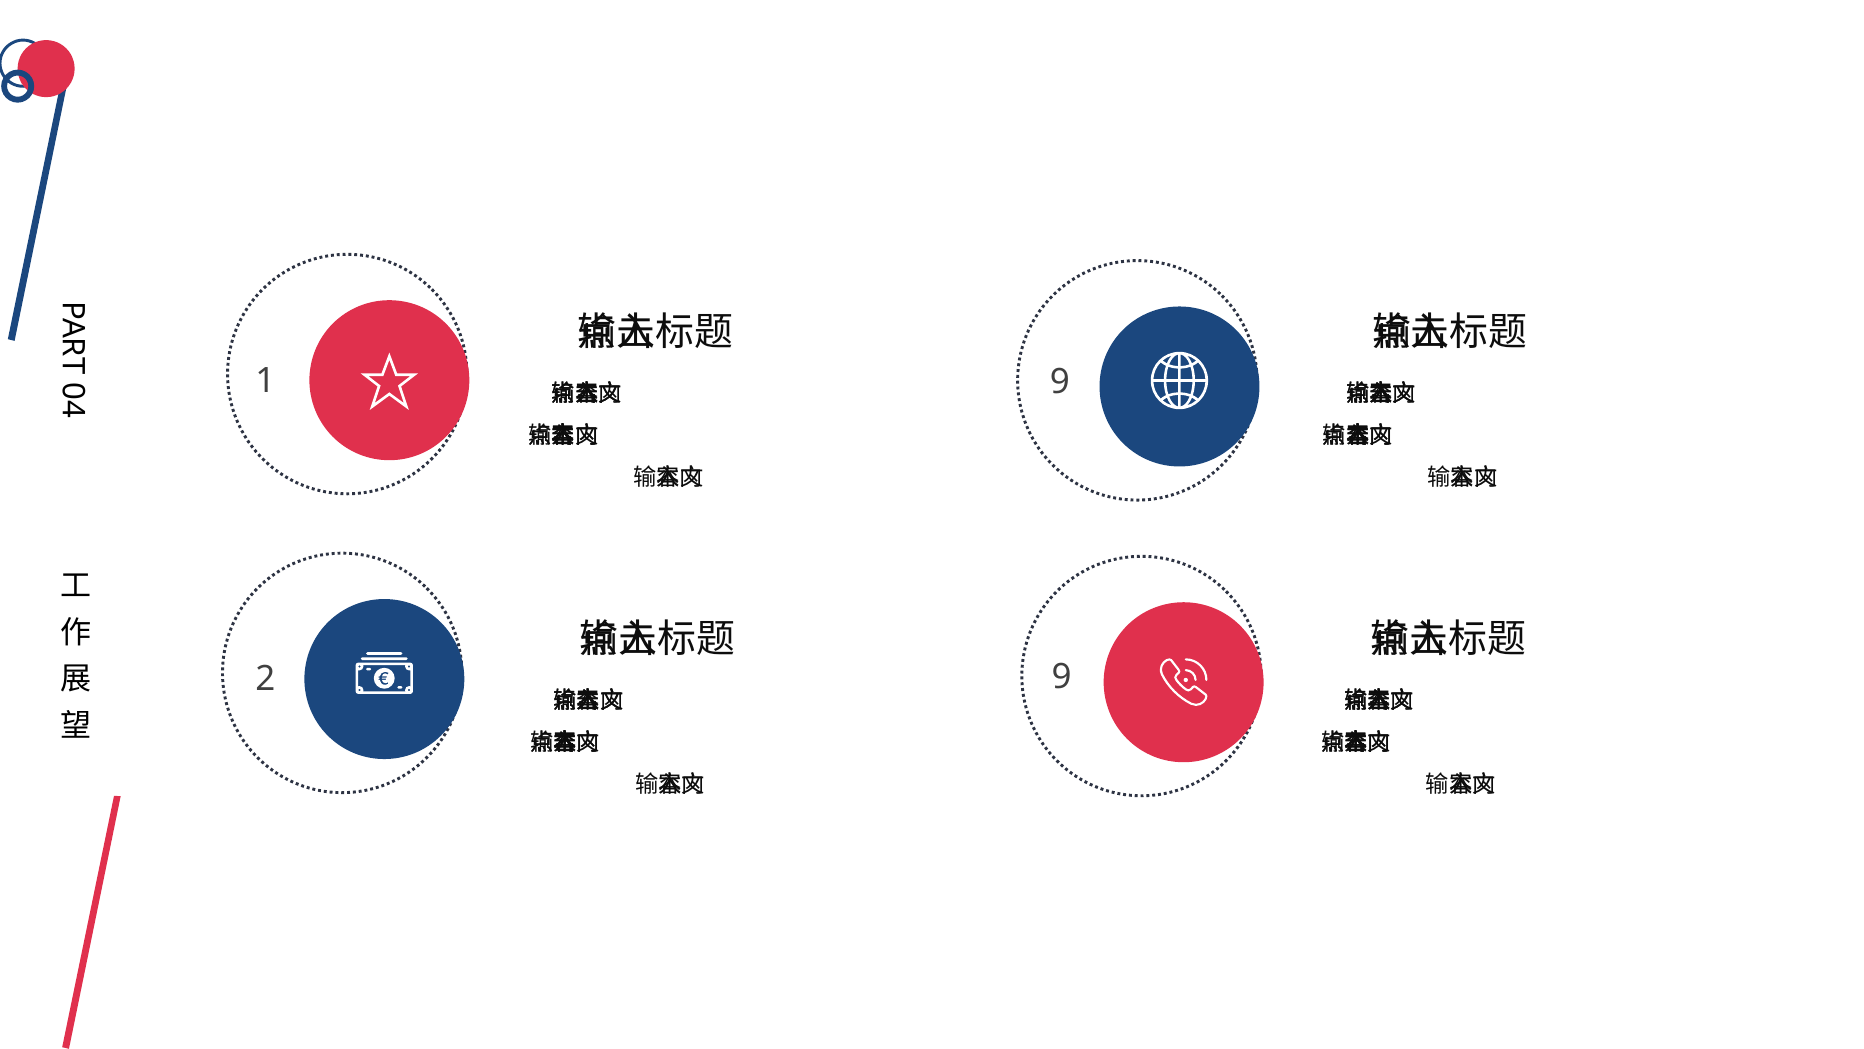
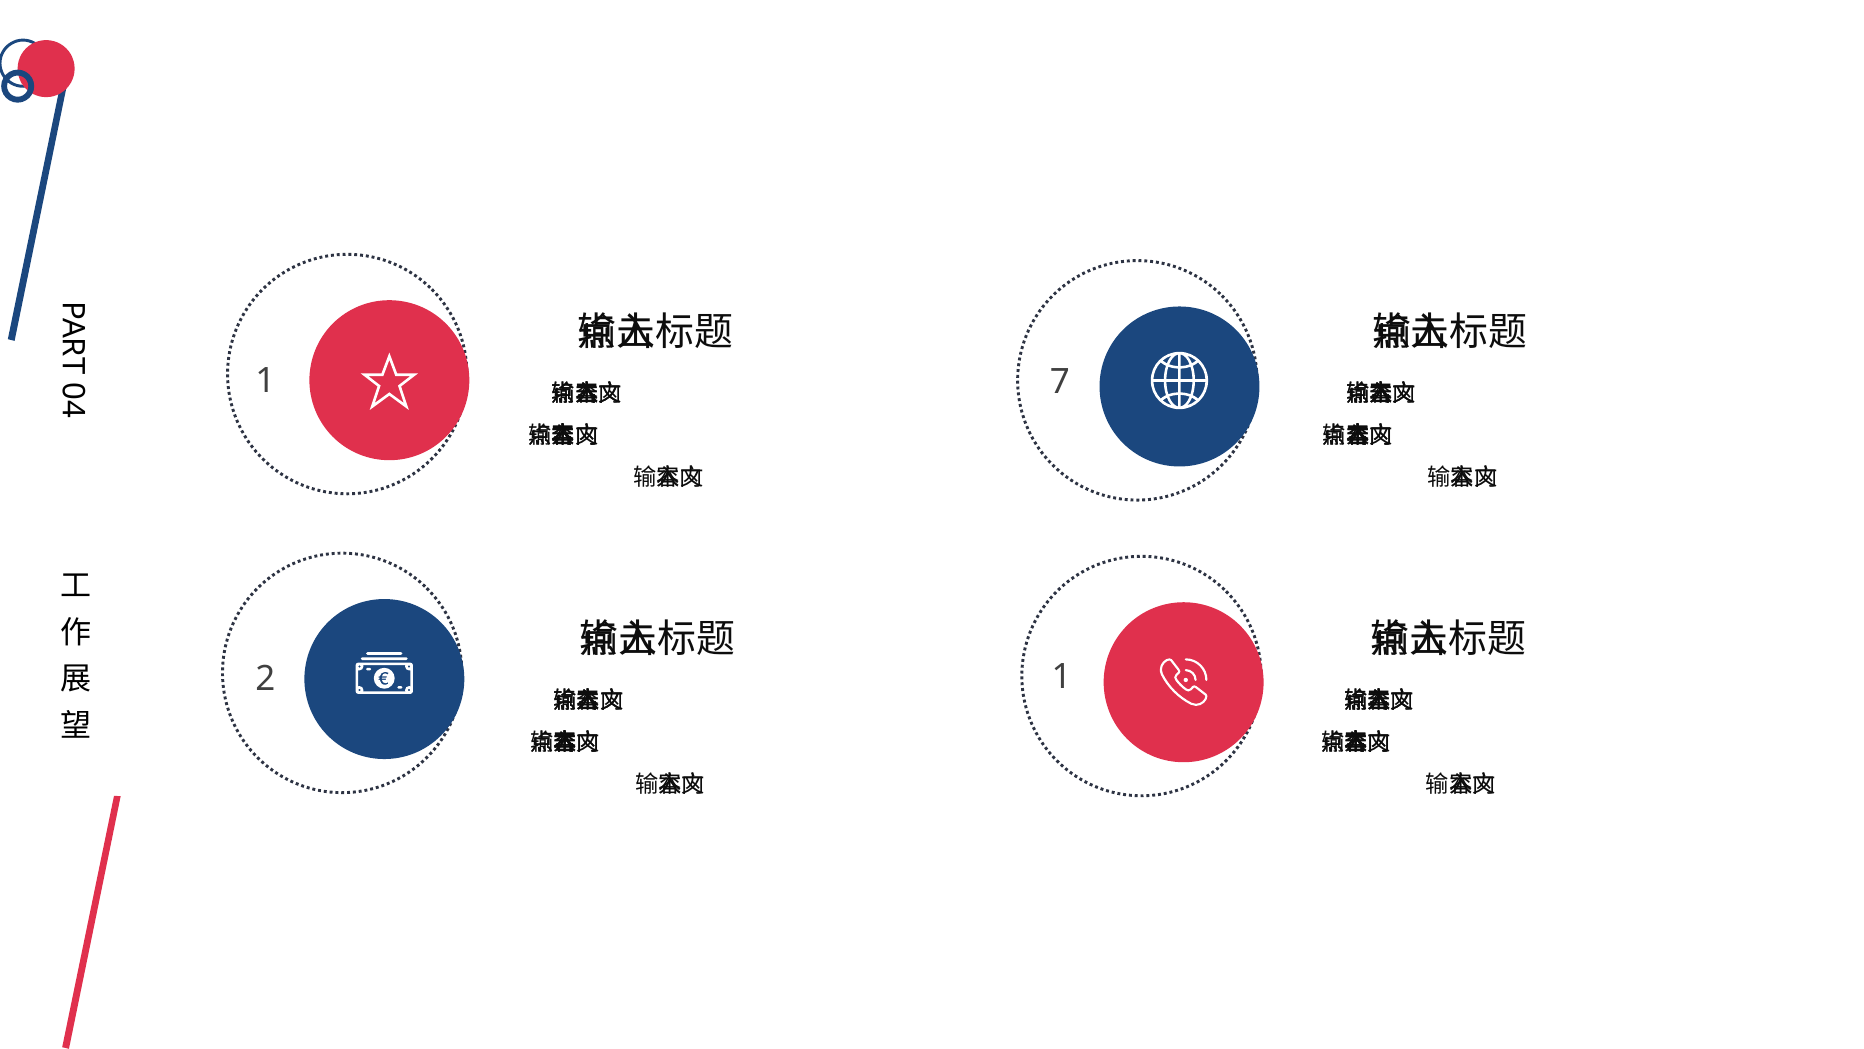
1 9: 9 -> 7 (1060, 382)
2 9: 9 -> 1 (1062, 676)
